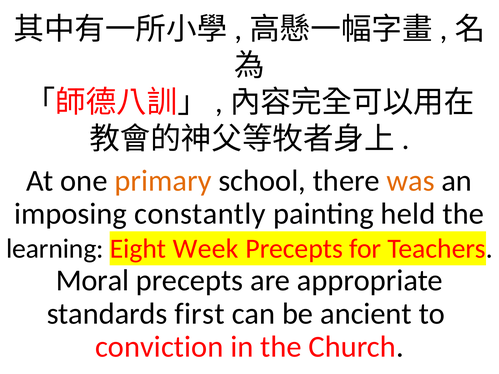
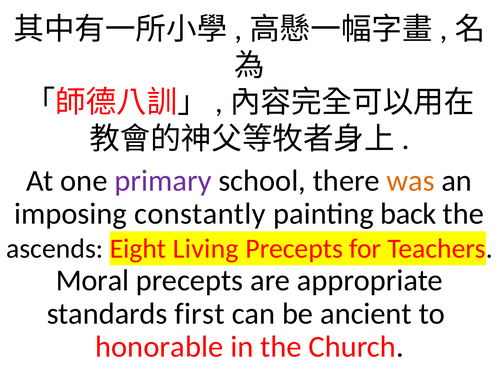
primary colour: orange -> purple (163, 181)
held: held -> back (408, 214)
learning: learning -> ascends (55, 249)
Week: Week -> Living (206, 249)
conviction: conviction -> honorable (159, 347)
